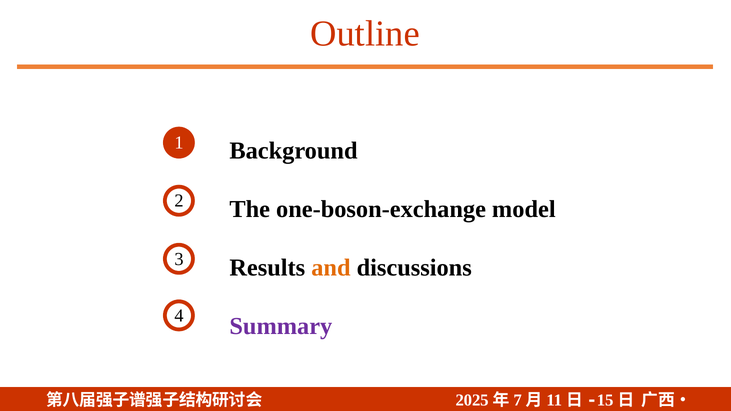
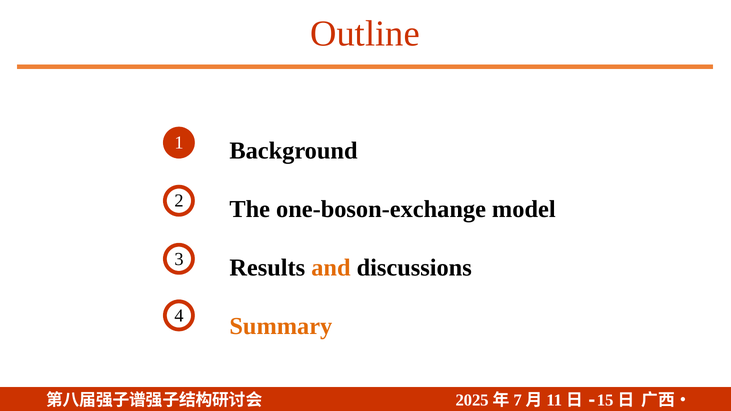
Summary colour: purple -> orange (281, 326)
